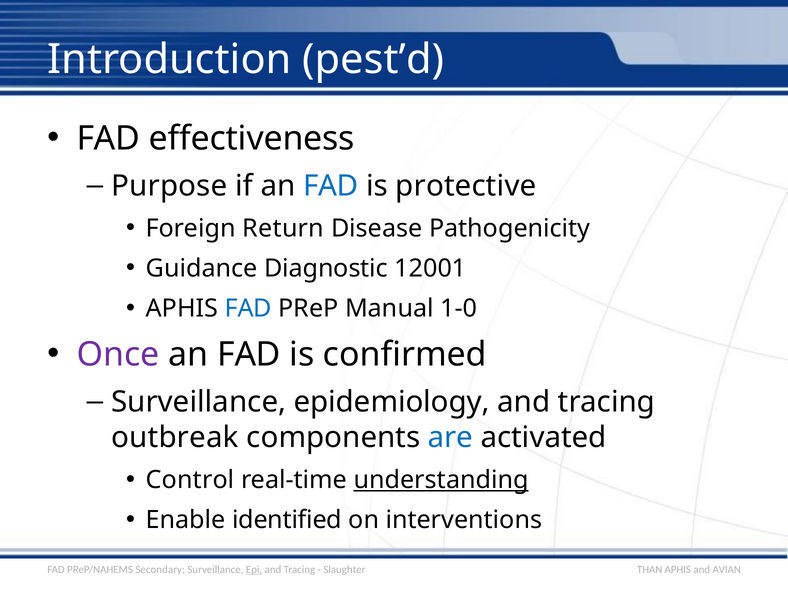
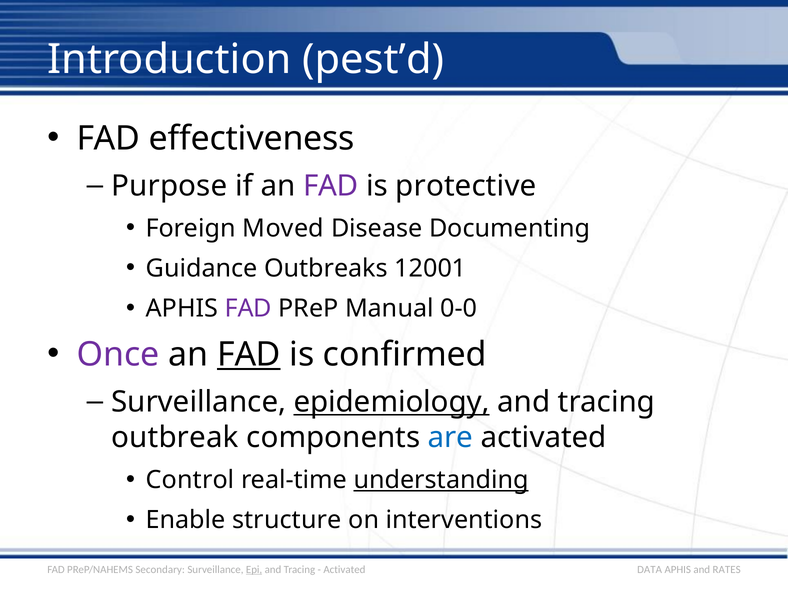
FAD colour: blue -> purple (331, 186)
Return: Return -> Moved (283, 228)
Pathogenicity: Pathogenicity -> Documenting (510, 228)
Diagnostic: Diagnostic -> Outbreaks (326, 268)
FAD colour: blue -> purple (248, 308)
1-0: 1-0 -> 0-0 (459, 308)
FAD underline: none -> present (249, 354)
epidemiology underline: none -> present (392, 402)
identified: identified -> structure (287, 520)
Slaughter: Slaughter -> Activated (344, 569)
THAN: THAN -> DATA (650, 569)
AVIAN: AVIAN -> RATES (727, 569)
